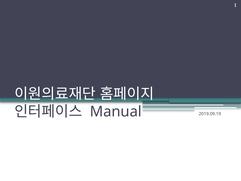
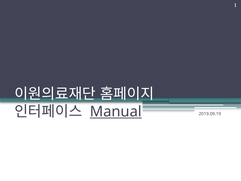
Manual underline: none -> present (116, 112)
